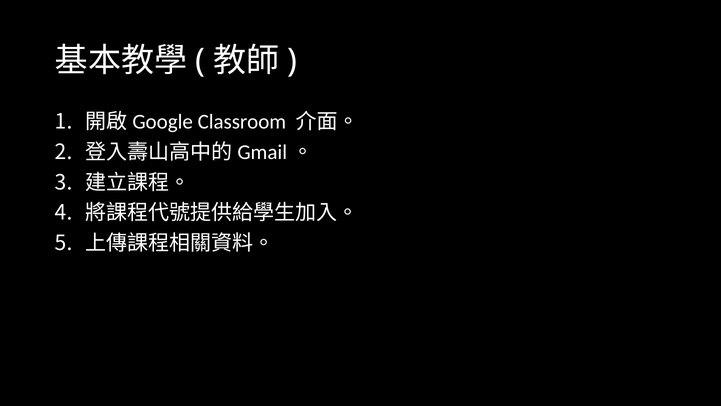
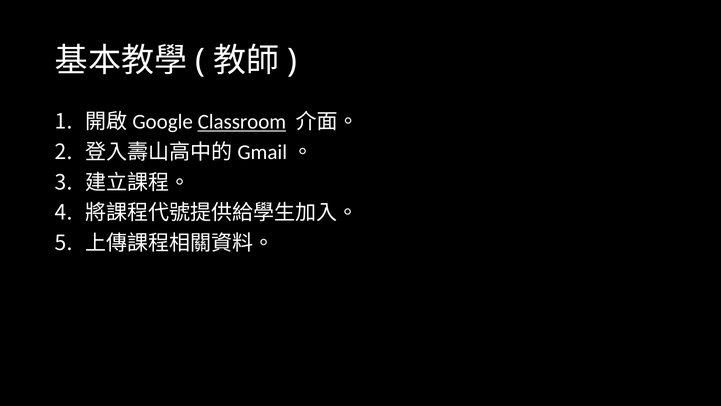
Classroom underline: none -> present (242, 122)
